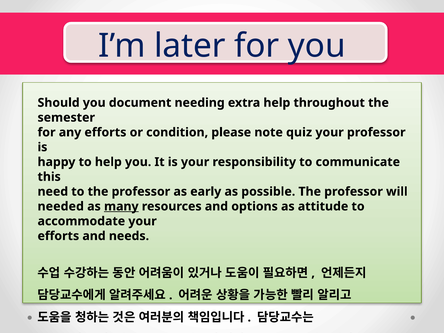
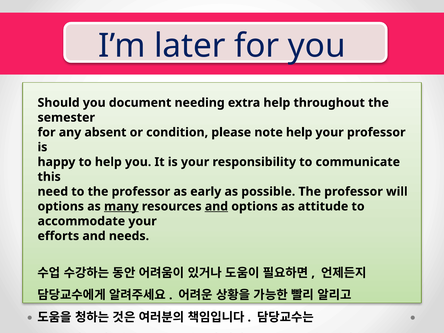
any efforts: efforts -> absent (105, 132)
note quiz: quiz -> help (299, 132)
needed: needed -> options (61, 206)
and underline: none -> present (216, 206)
